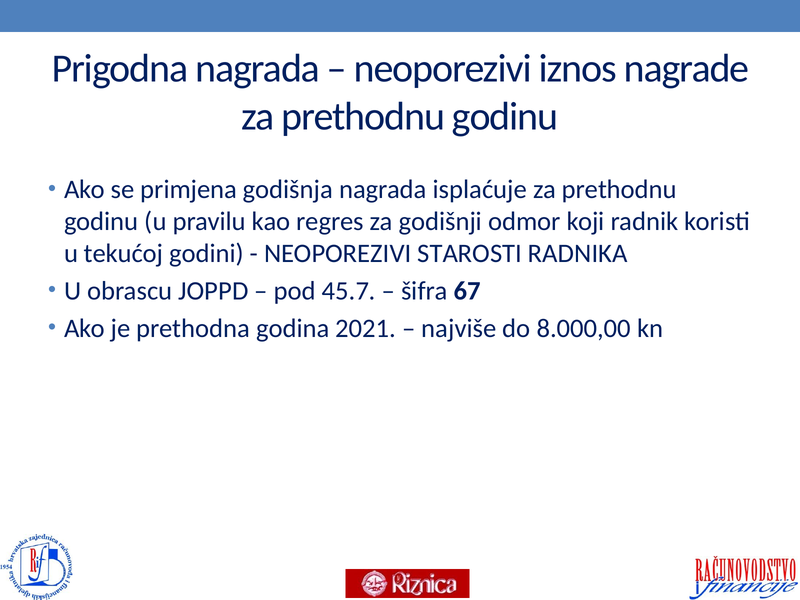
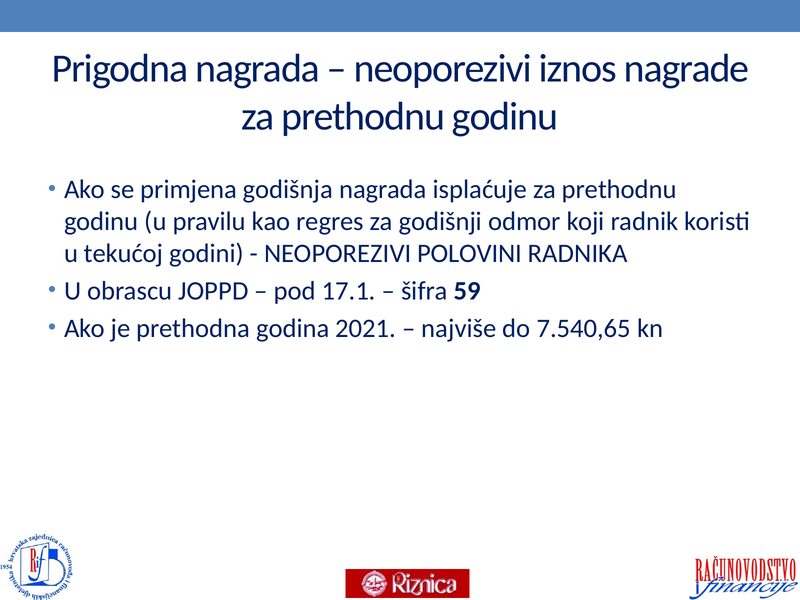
STAROSTI: STAROSTI -> POLOVINI (470, 254)
45.7: 45.7 -> 17.1 (349, 291)
67: 67 -> 59 (467, 291)
8.000,00: 8.000,00 -> 7.540,65 (584, 328)
